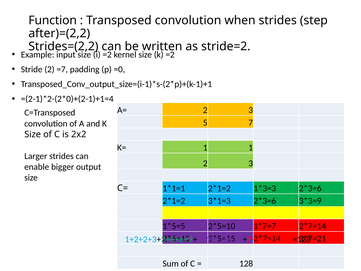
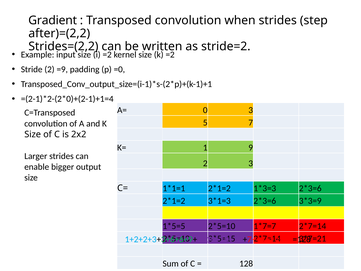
Function: Function -> Gradient (53, 20)
=7: =7 -> =9 (62, 69)
A= 2: 2 -> 0 (205, 110)
1 1: 1 -> 9 (251, 148)
